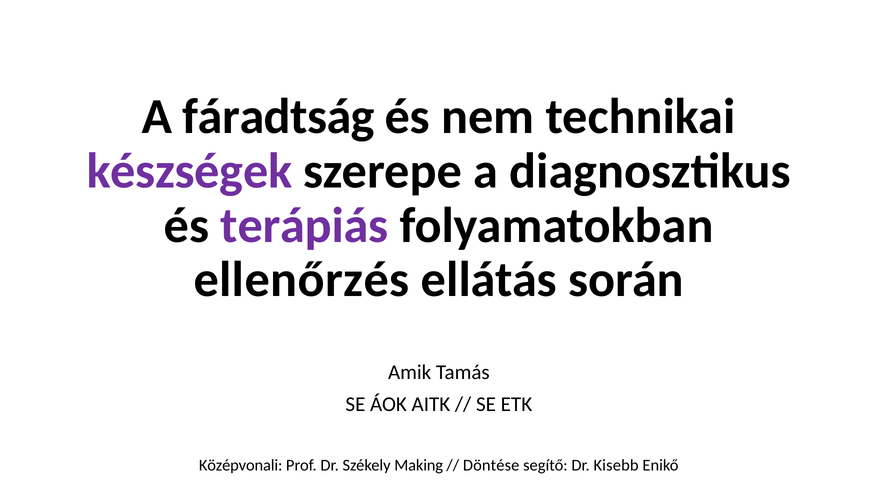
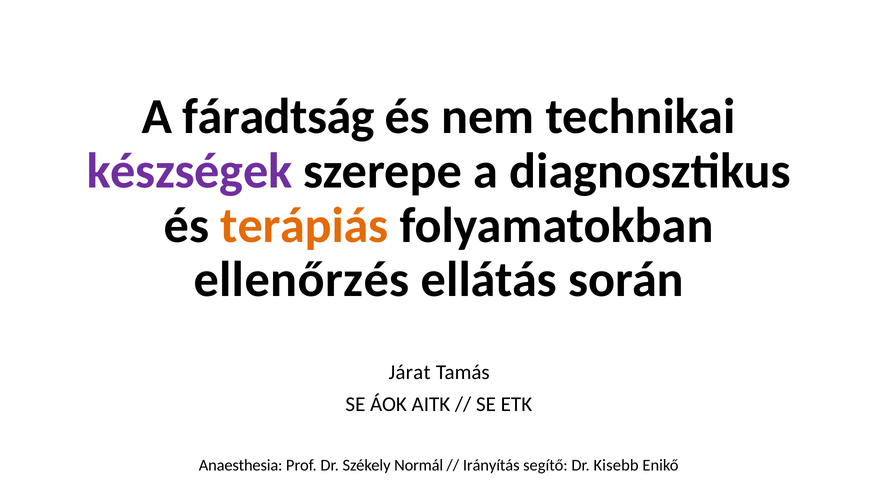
terápiás colour: purple -> orange (304, 225)
Amik: Amik -> Járat (410, 372)
Középvonali: Középvonali -> Anaesthesia (241, 465)
Making: Making -> Normál (419, 465)
Döntése: Döntése -> Irányítás (491, 465)
